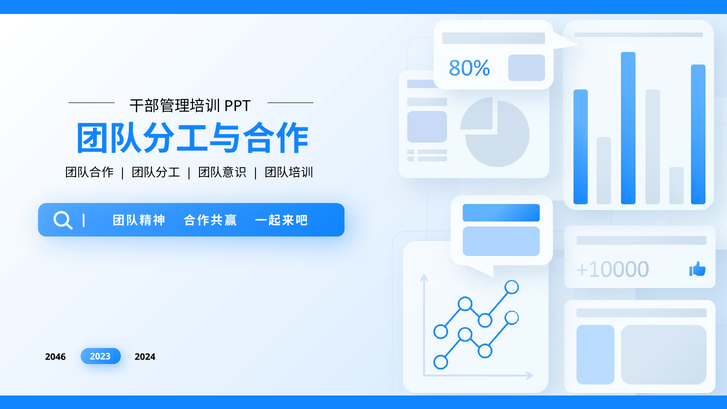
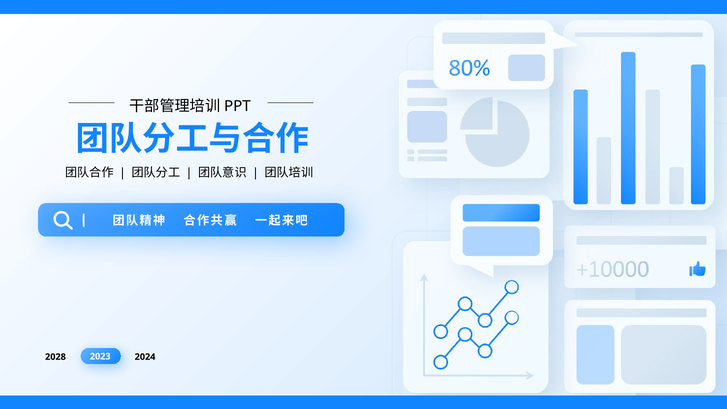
2046: 2046 -> 2028 (55, 357)
